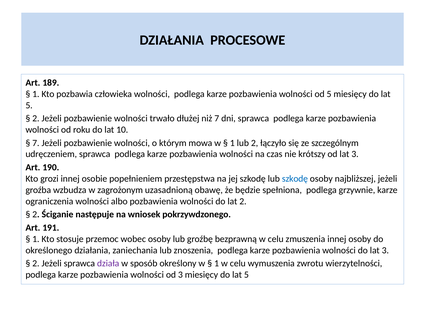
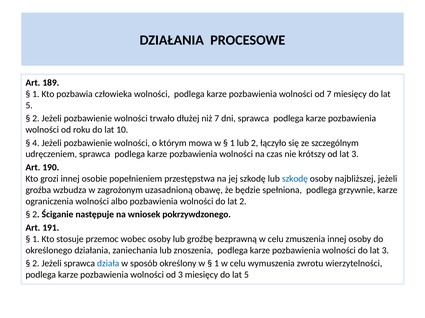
od 5: 5 -> 7 (329, 94)
7: 7 -> 4 (36, 143)
działa colour: purple -> blue (108, 264)
